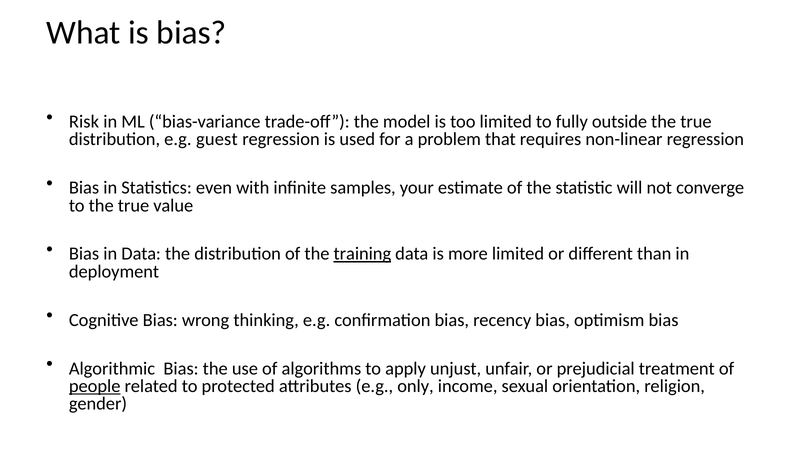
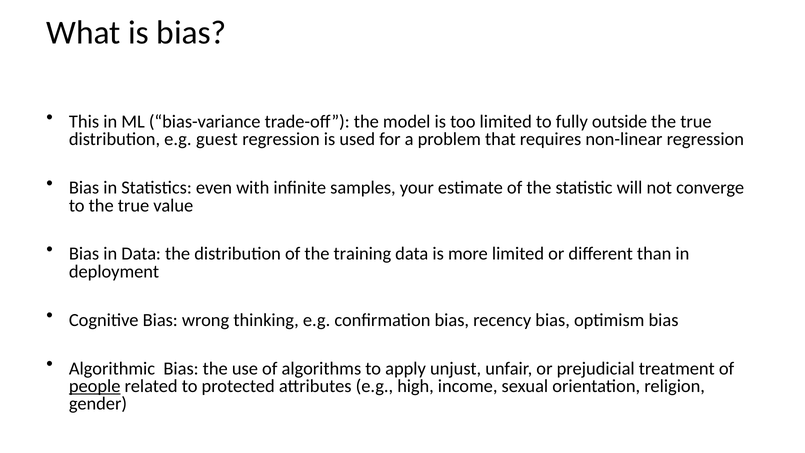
Risk: Risk -> This (84, 122)
training underline: present -> none (362, 254)
only: only -> high (416, 386)
